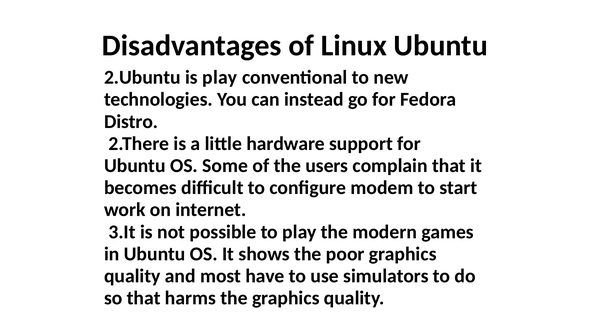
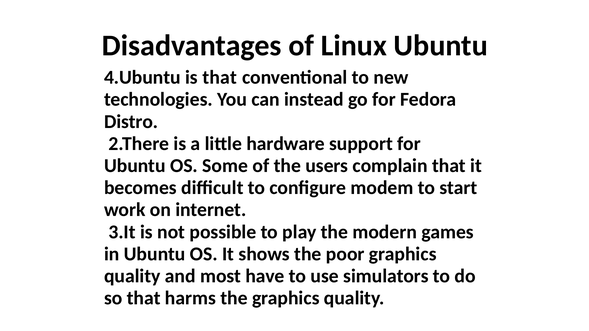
2.Ubuntu: 2.Ubuntu -> 4.Ubuntu (142, 78)
is play: play -> that (220, 78)
